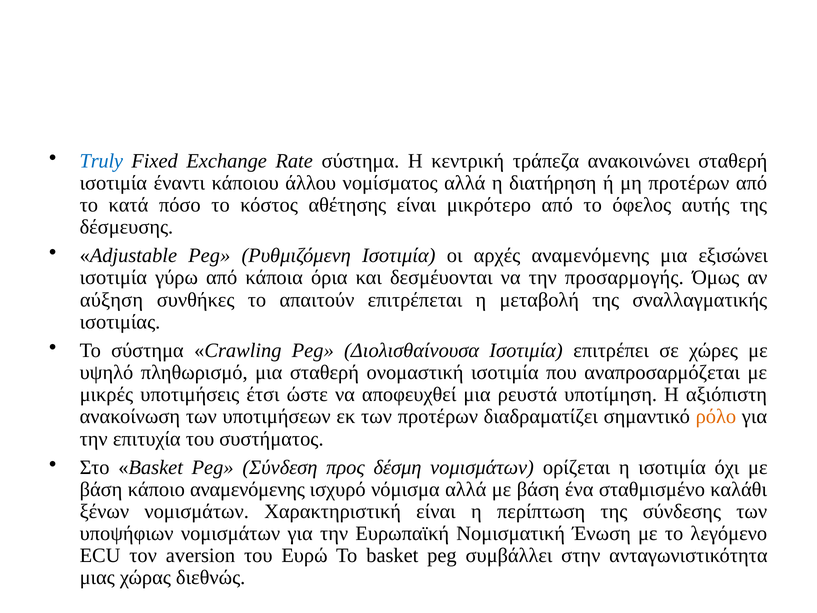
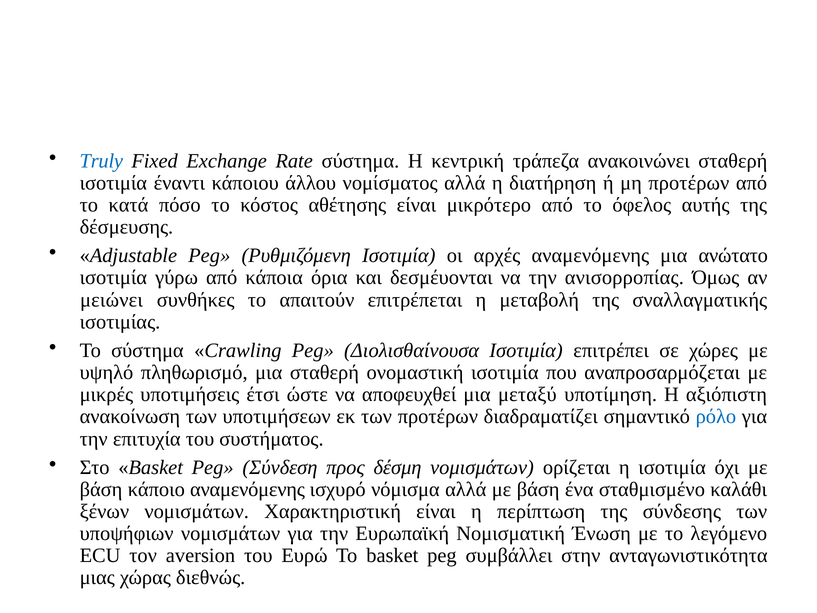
εξισώνει: εξισώνει -> ανώτατο (733, 256)
προσαρμογής: προσαρμογής -> ανισορροπίας (624, 278)
αύξηση: αύξηση -> μειώνει (111, 300)
ρευστά: ρευστά -> μεταξύ (527, 394)
ρόλο colour: orange -> blue (716, 417)
